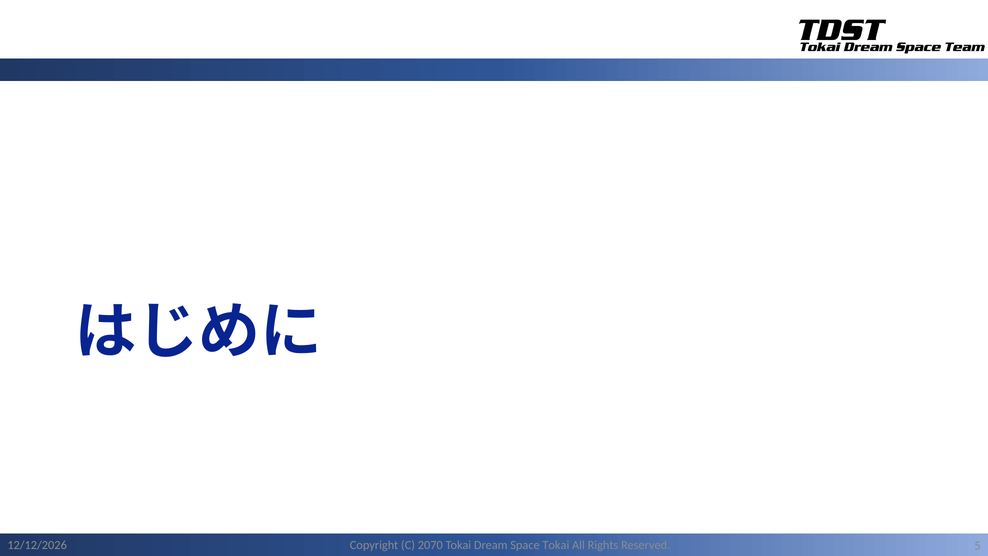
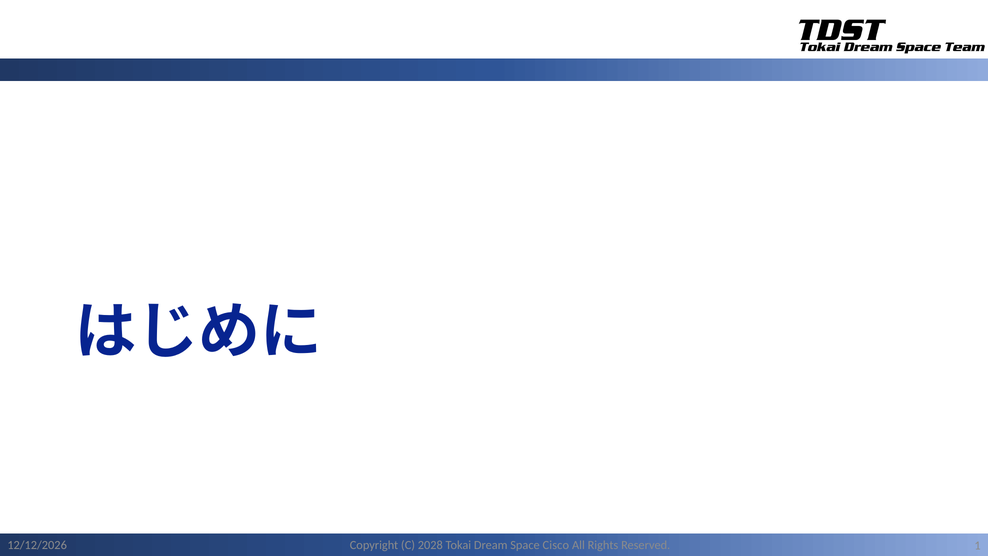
2070: 2070 -> 2028 (430, 545)
Space Tokai: Tokai -> Cisco (556, 545)
5: 5 -> 1 (977, 545)
